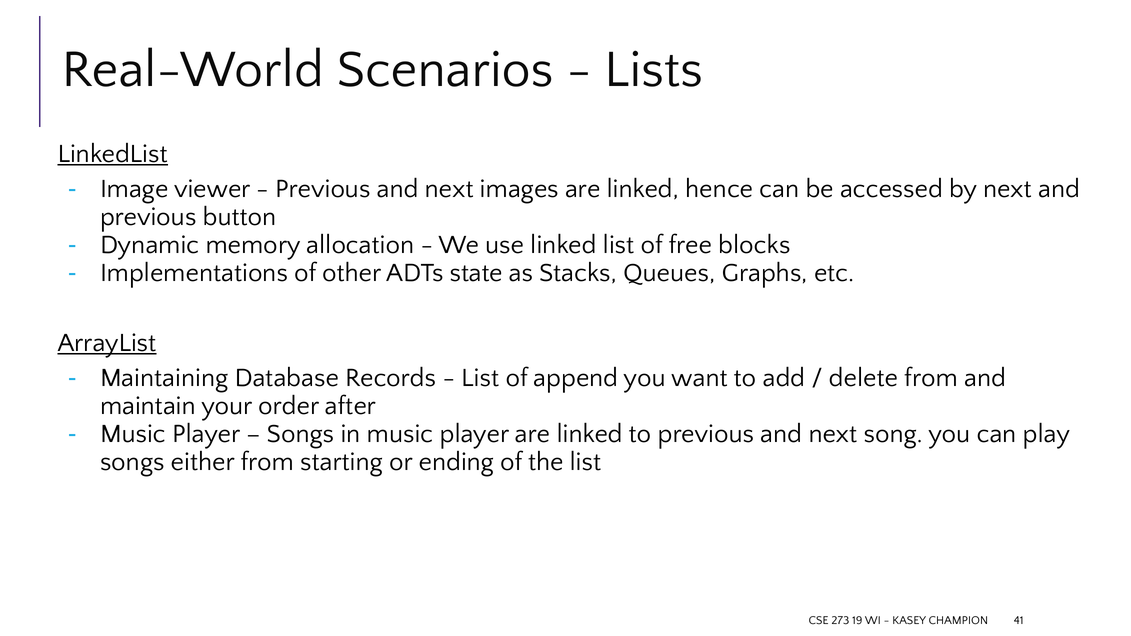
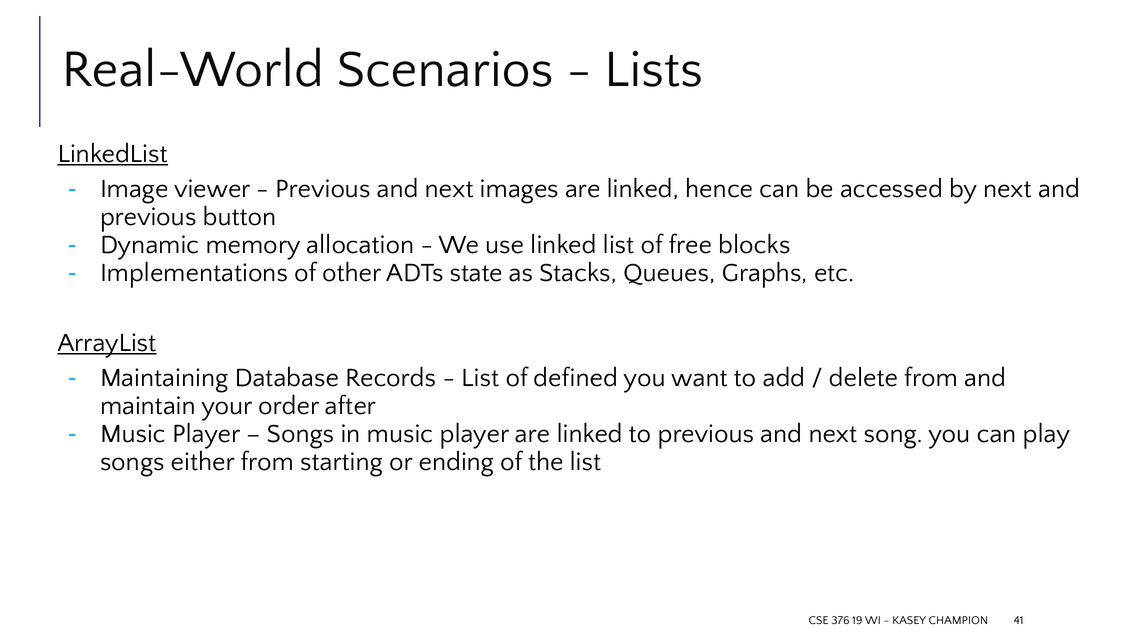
append: append -> defined (576, 378)
273: 273 -> 376 (840, 621)
